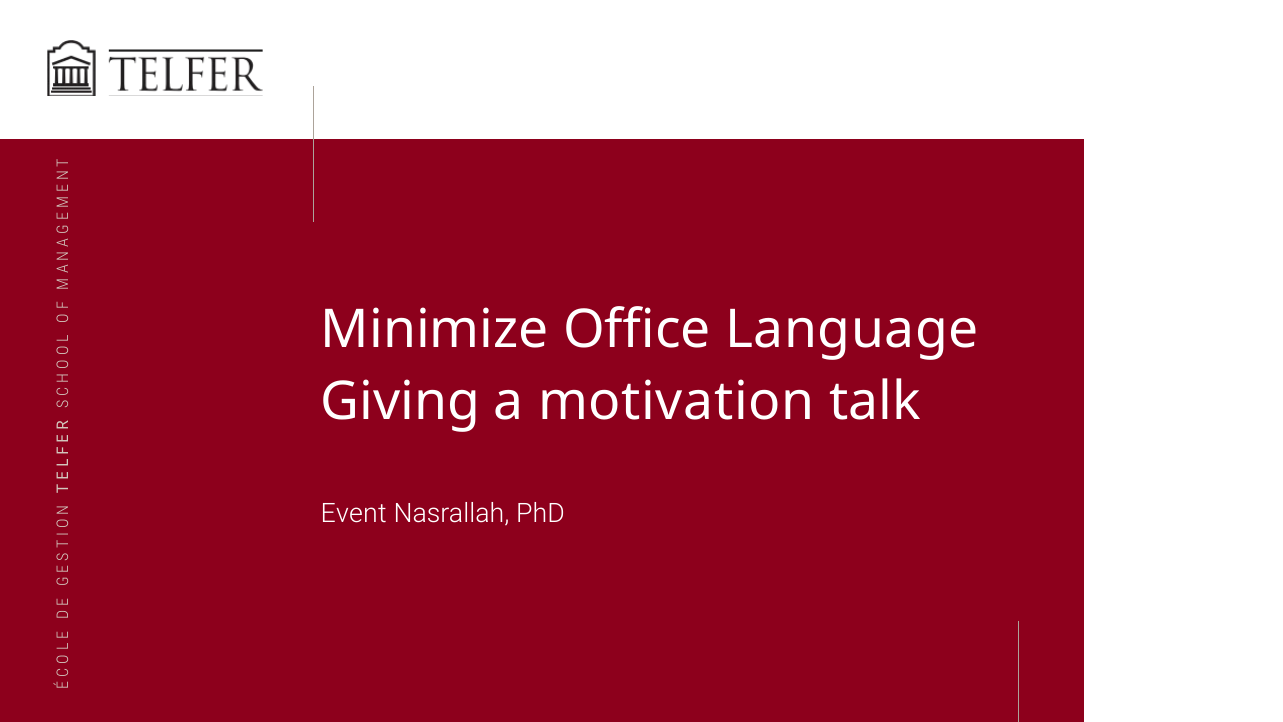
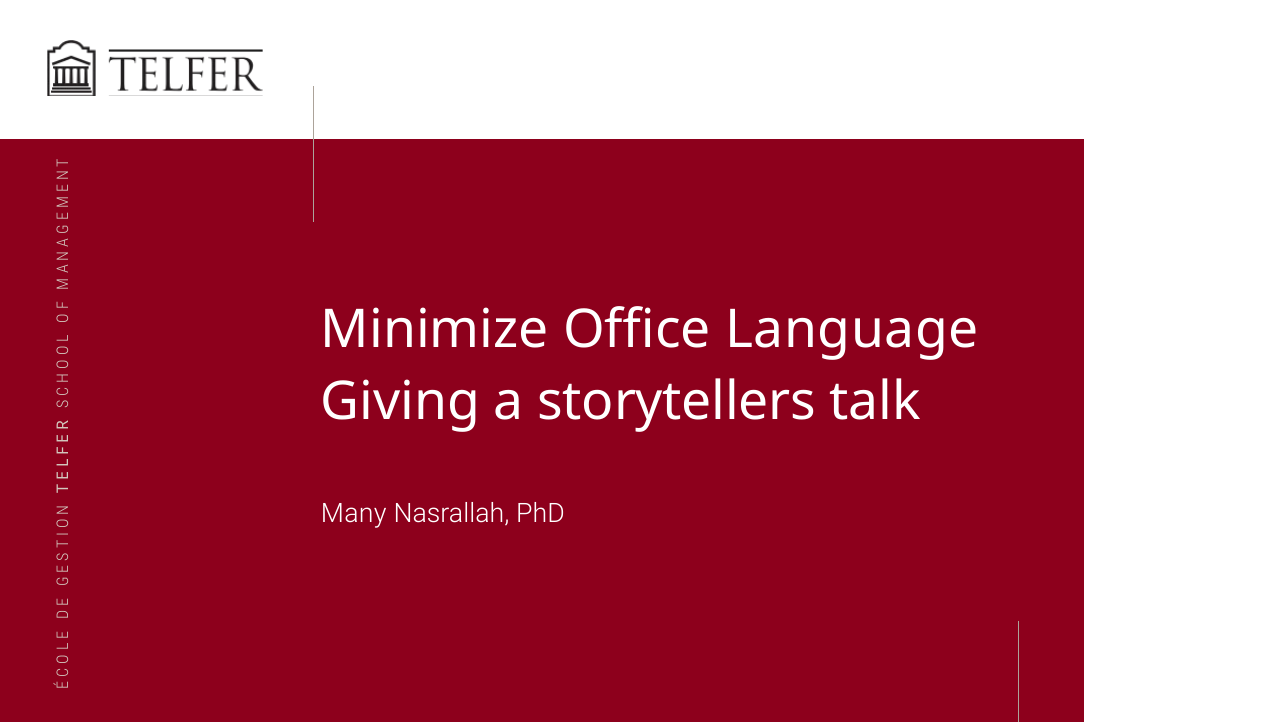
motivation: motivation -> storytellers (677, 401)
Event: Event -> Many (354, 513)
